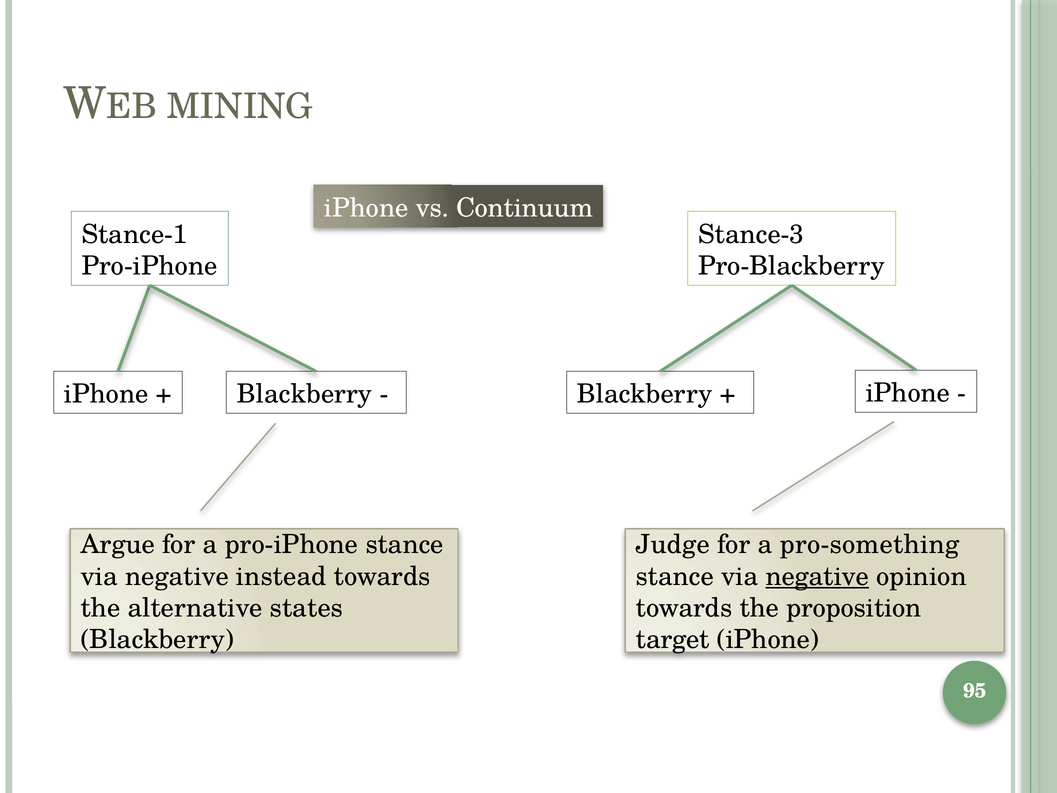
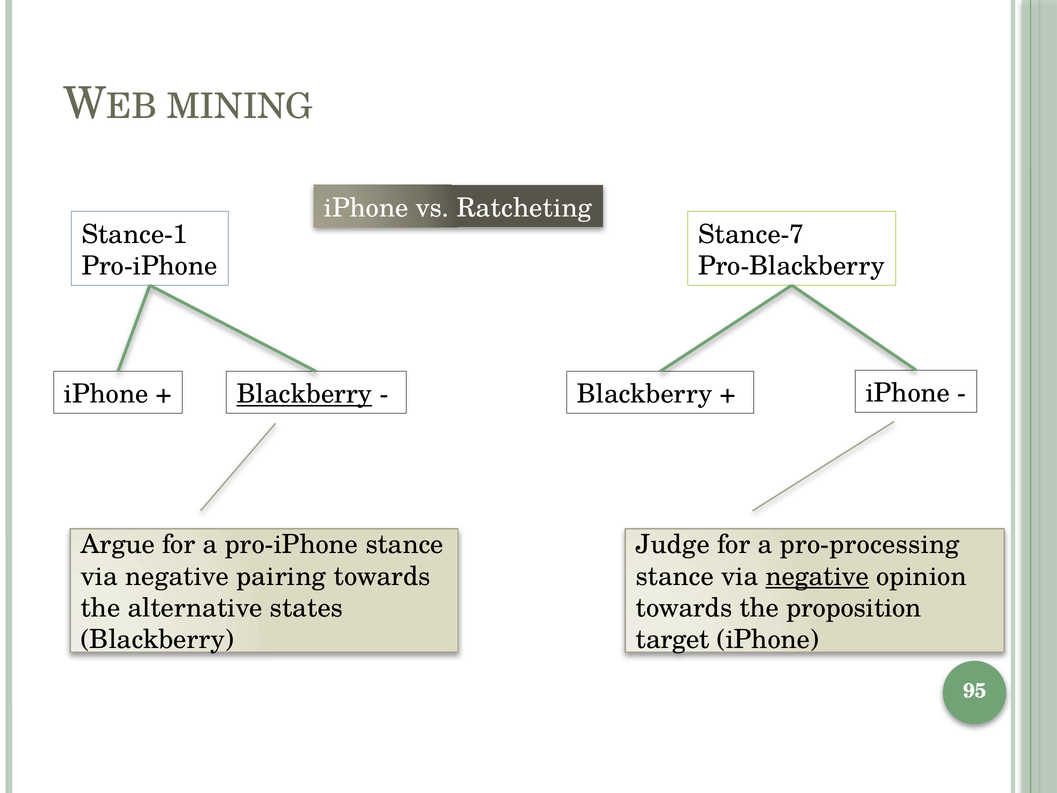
Continuum: Continuum -> Ratcheting (524, 208)
Stance-3: Stance-3 -> Stance-7 (751, 234)
Blackberry underline: none -> present (304, 394)
pro-something: pro-something -> pro-processing (870, 544)
instead: instead -> pairing (281, 576)
